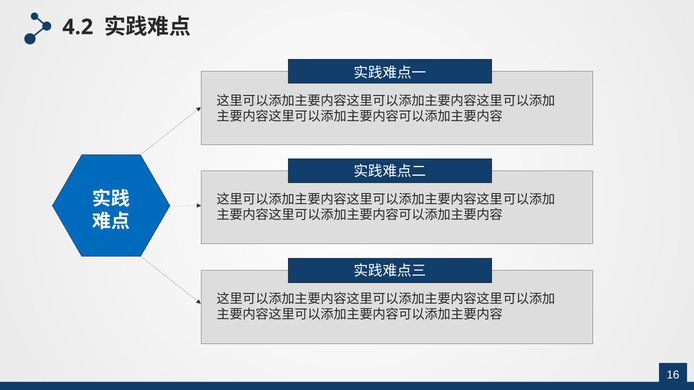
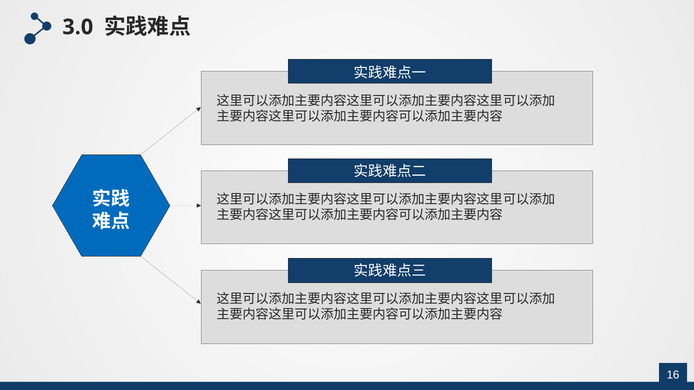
4.2: 4.2 -> 3.0 (78, 27)
